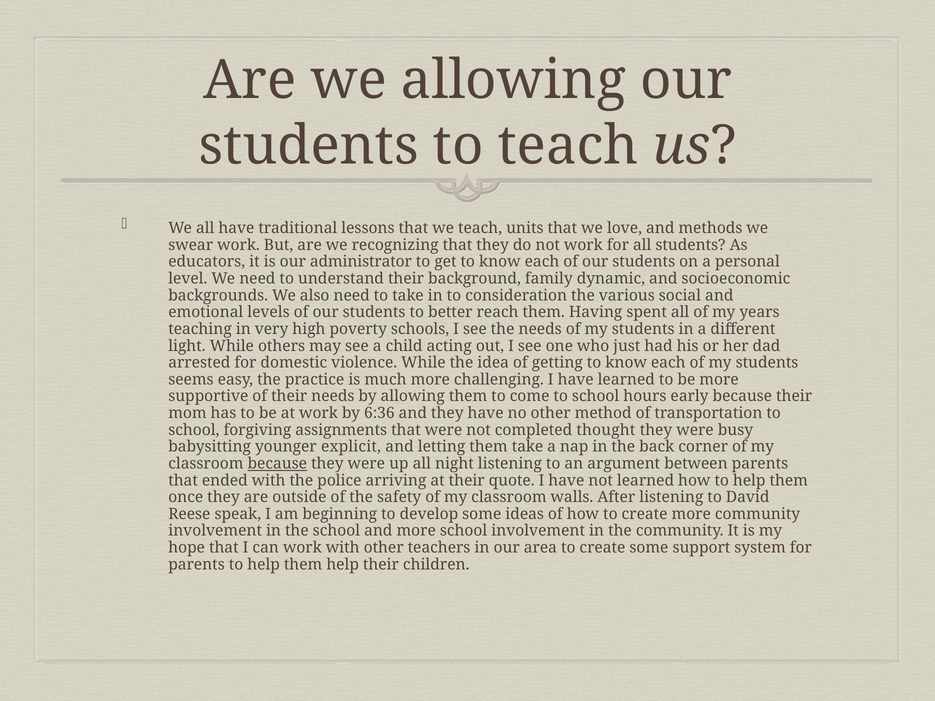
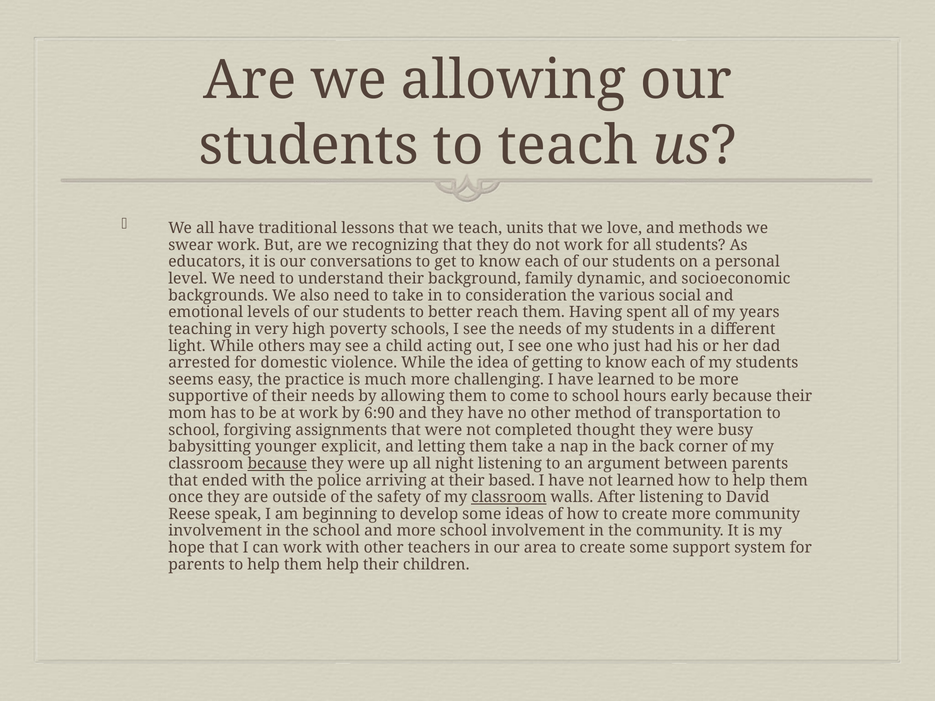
administrator: administrator -> conversations (361, 262)
6:36: 6:36 -> 6:90 (379, 413)
quote: quote -> based (512, 481)
classroom underline: none -> present (509, 497)
